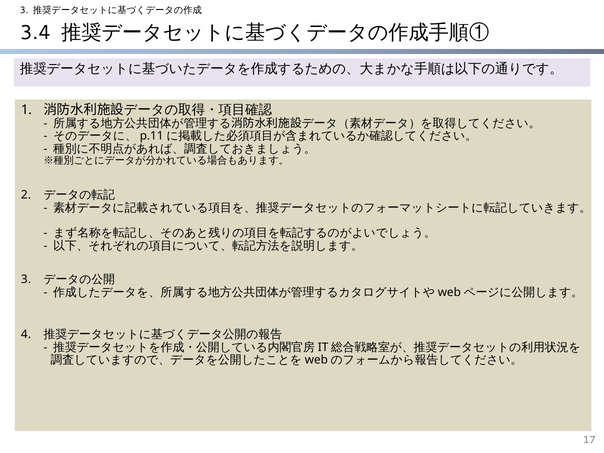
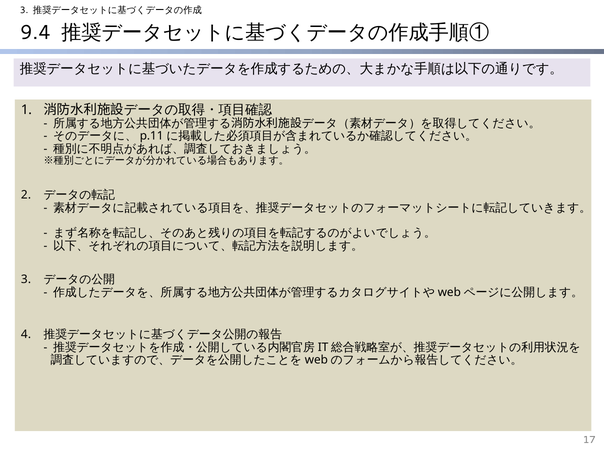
3.4: 3.4 -> 9.4 (35, 32)
